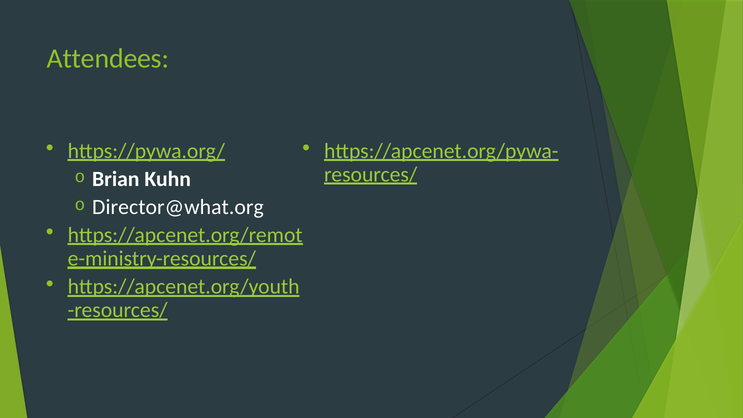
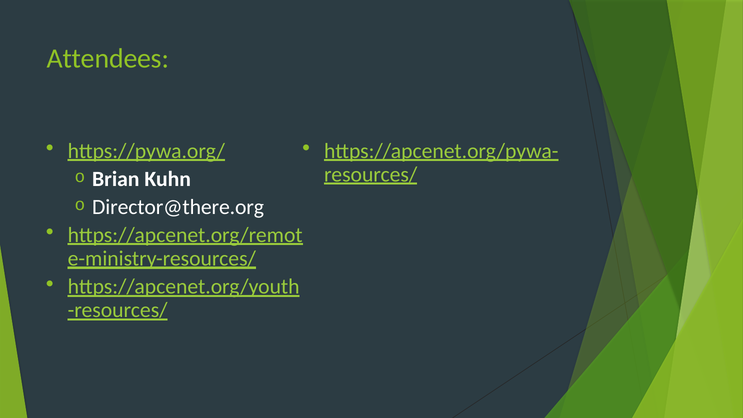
Director@what.org: Director@what.org -> Director@there.org (178, 207)
